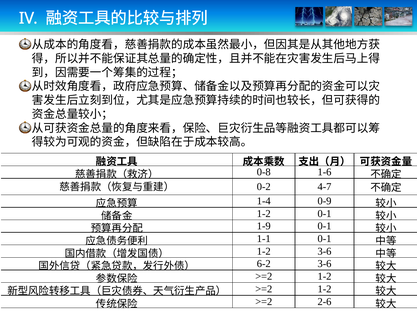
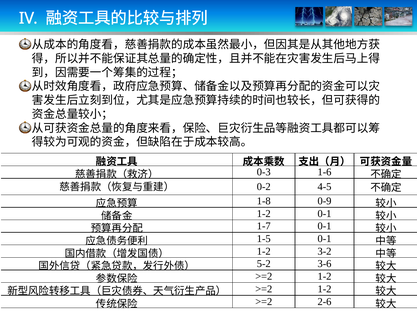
0-8: 0-8 -> 0-3 (264, 172)
4-7: 4-7 -> 4-5 (325, 186)
1-4: 1-4 -> 1-8 (264, 201)
1-9: 1-9 -> 1-7 (264, 226)
1-1: 1-1 -> 1-5 (264, 239)
1-2 3-6: 3-6 -> 3-2 (325, 251)
6-2: 6-2 -> 5-2 (264, 264)
